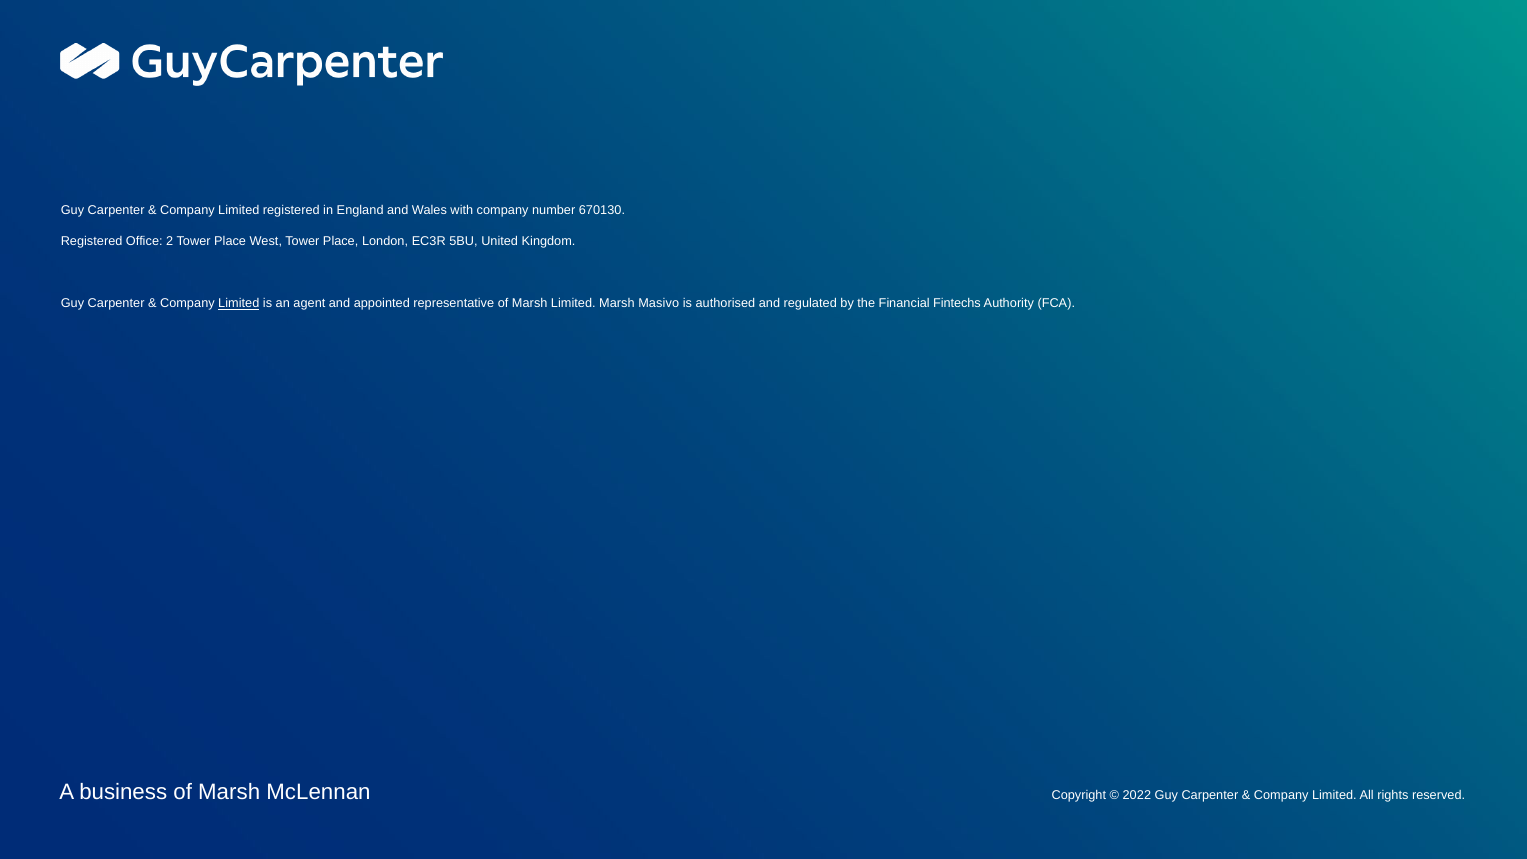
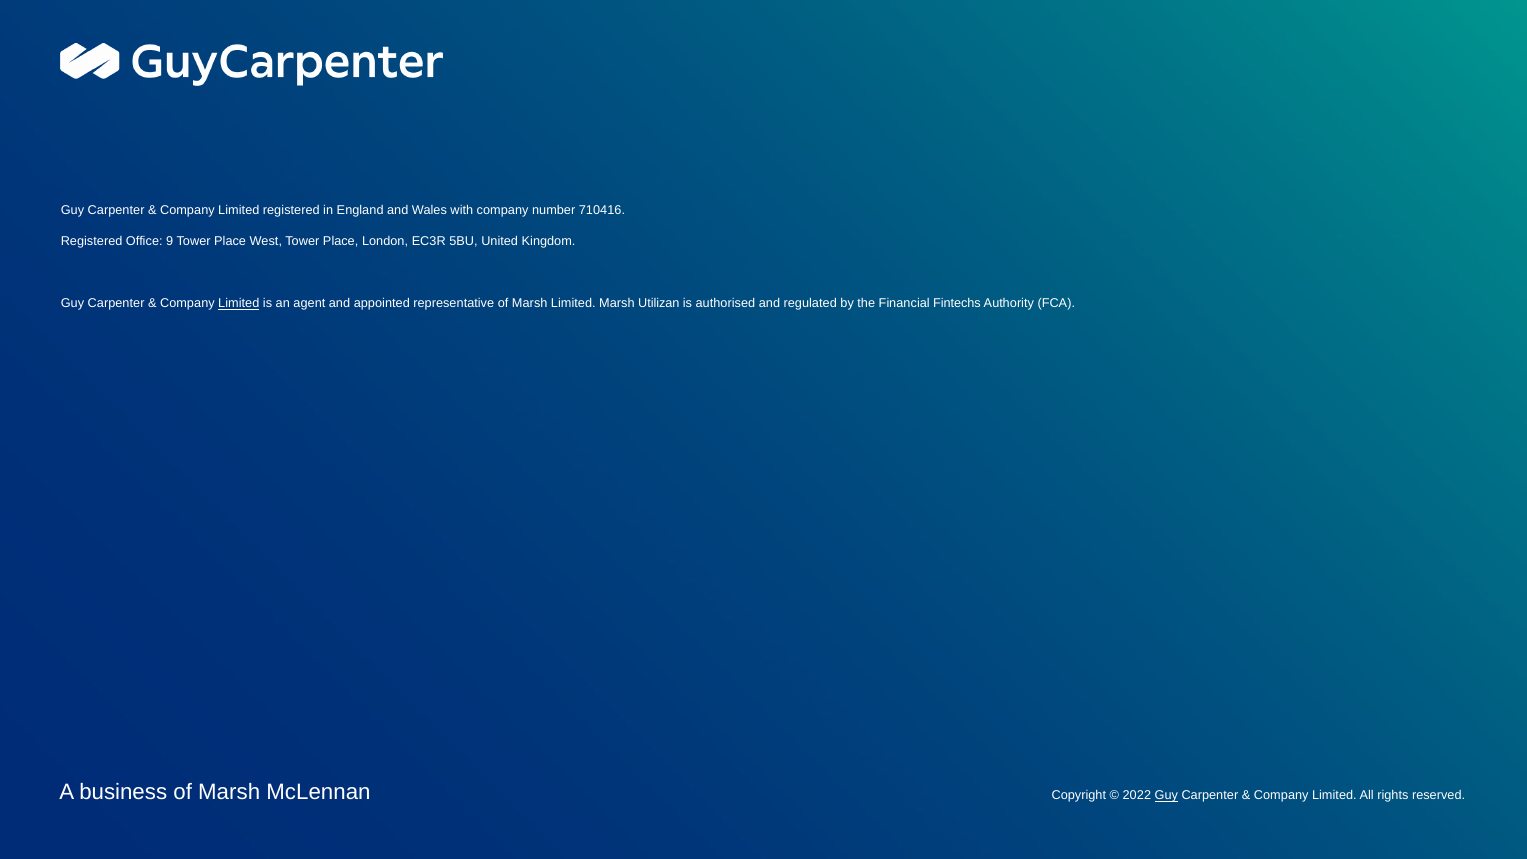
670130: 670130 -> 710416 (602, 210)
2: 2 -> 9 (170, 241)
Masivo: Masivo -> Utilizan (659, 304)
Guy underline: none -> present (1166, 795)
